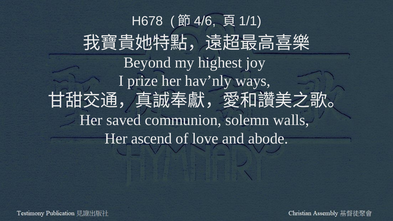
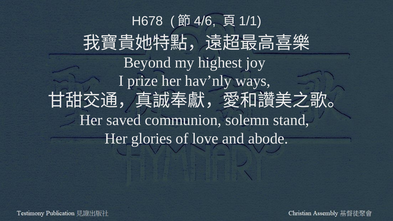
walls: walls -> stand (291, 120)
ascend: ascend -> glories (152, 139)
